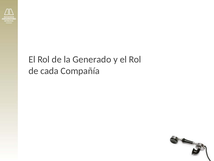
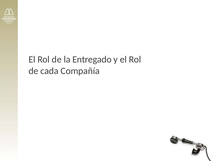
Generado: Generado -> Entregado (92, 59)
